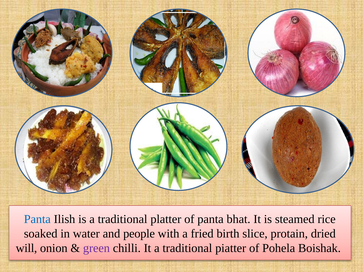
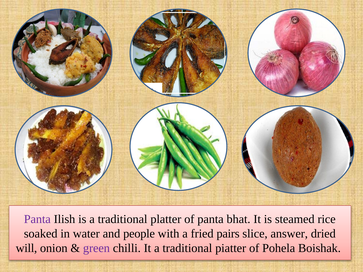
Panta colour: blue -> purple (37, 219)
birth: birth -> pairs (228, 234)
protain: protain -> answer (289, 234)
